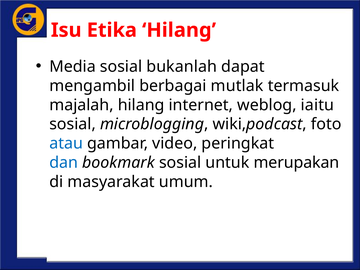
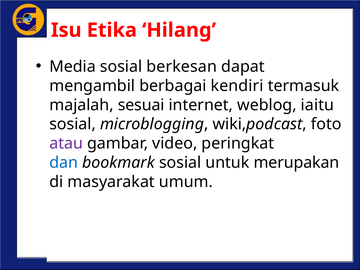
bukanlah: bukanlah -> berkesan (182, 67)
mutlak: mutlak -> kendiri (237, 86)
majalah hilang: hilang -> sesuai (141, 105)
atau colour: blue -> purple (66, 143)
